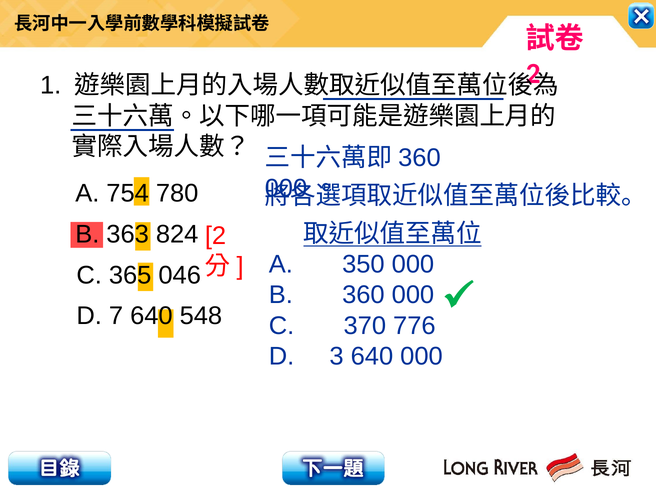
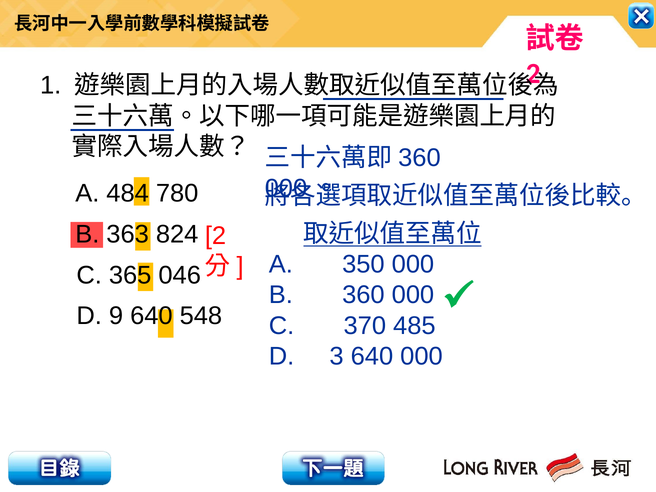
754: 754 -> 484 (128, 193)
7: 7 -> 9 (116, 316)
776: 776 -> 485 (414, 326)
